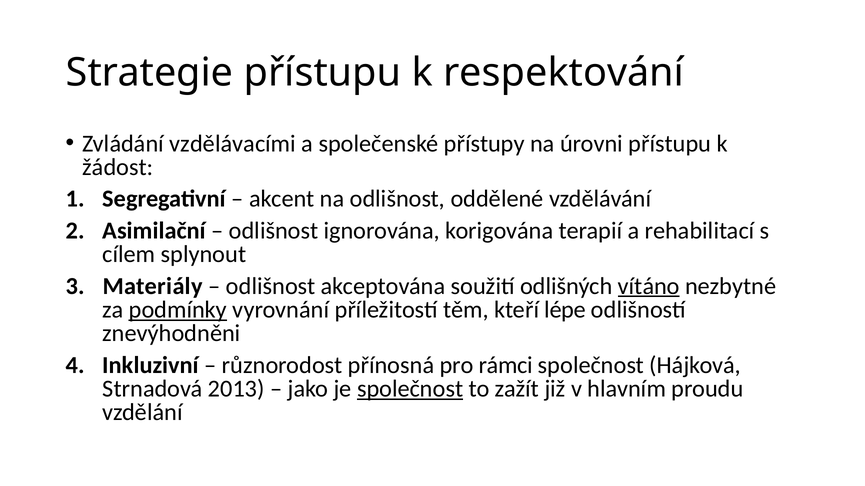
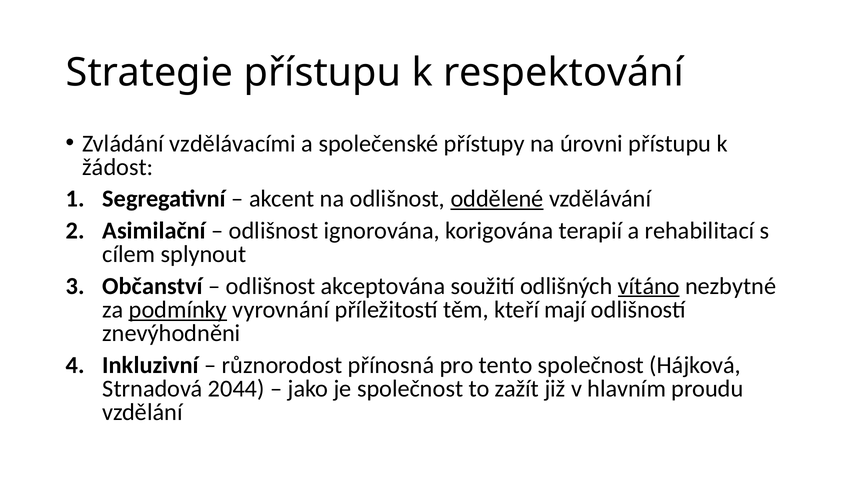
oddělené underline: none -> present (497, 199)
Materiály: Materiály -> Občanství (153, 286)
lépe: lépe -> mají (565, 310)
rámci: rámci -> tento (506, 365)
2013: 2013 -> 2044 (236, 389)
společnost underline: present -> none (410, 389)
